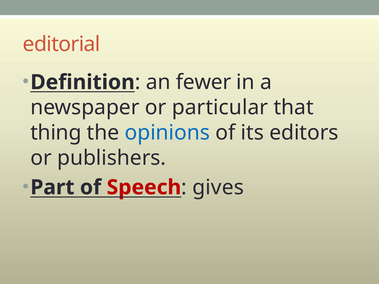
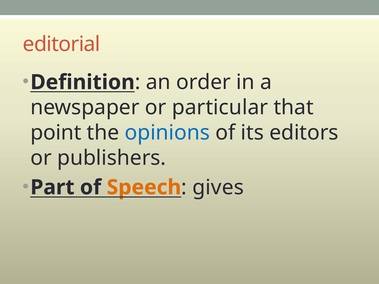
fewer: fewer -> order (203, 82)
thing: thing -> point (56, 133)
Speech colour: red -> orange (144, 188)
